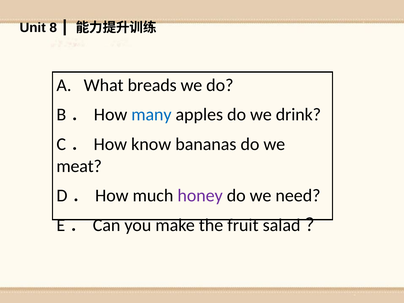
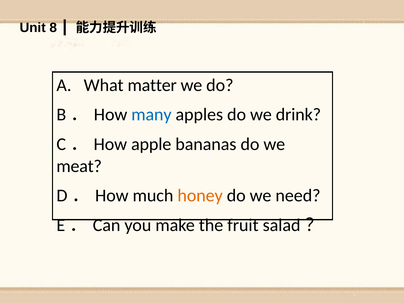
breads: breads -> matter (152, 85)
know: know -> apple (151, 144)
honey colour: purple -> orange (200, 196)
